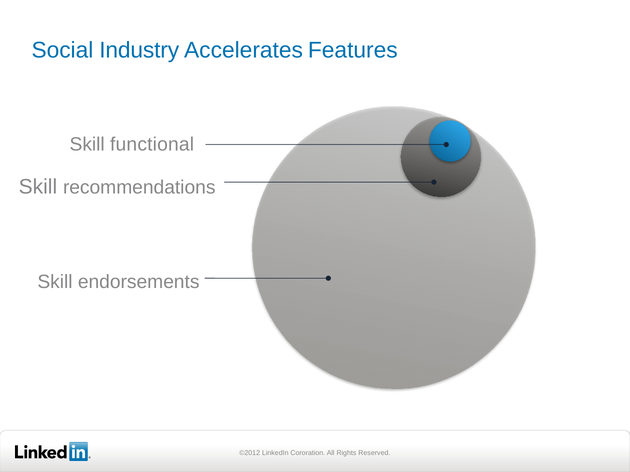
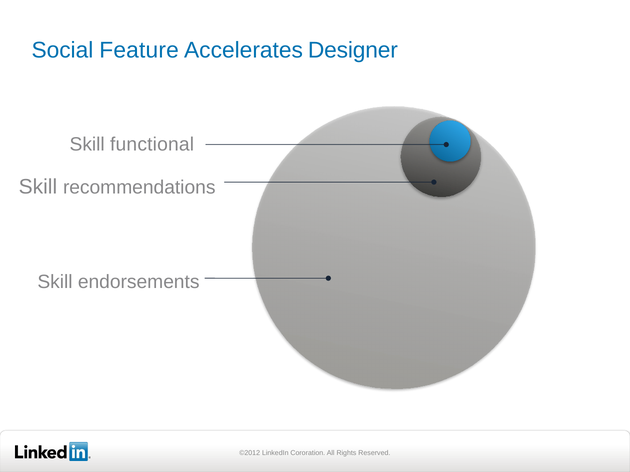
Industry: Industry -> Feature (139, 50)
Features: Features -> Designer (353, 50)
